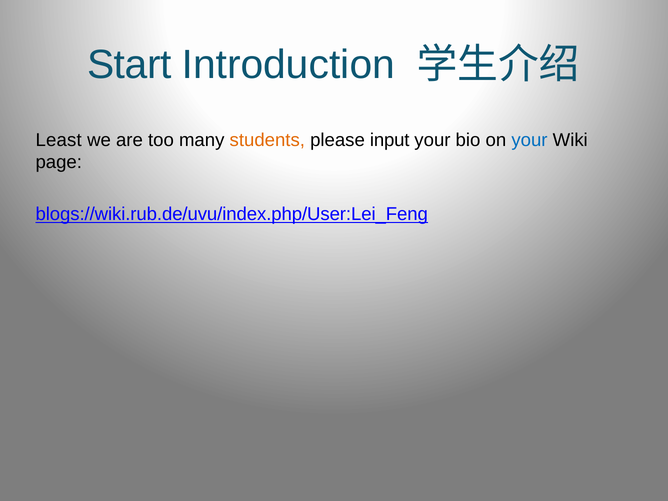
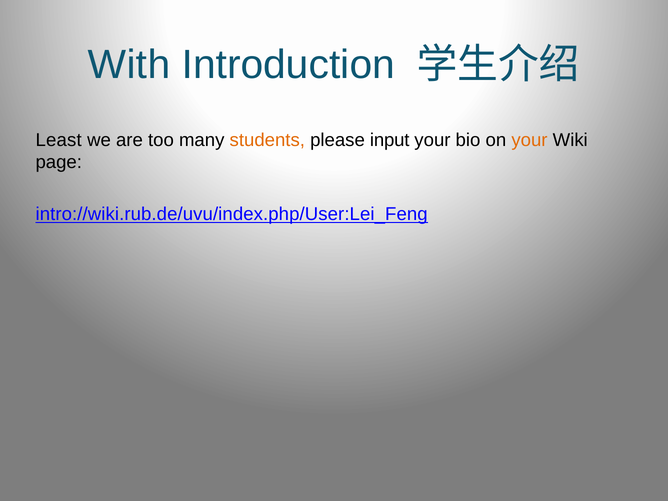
Start: Start -> With (129, 65)
your colour: blue -> orange (529, 140)
blogs://wiki.rub.de/uvu/index.php/User:Lei_Feng: blogs://wiki.rub.de/uvu/index.php/User:Lei_Feng -> intro://wiki.rub.de/uvu/index.php/User:Lei_Feng (232, 214)
